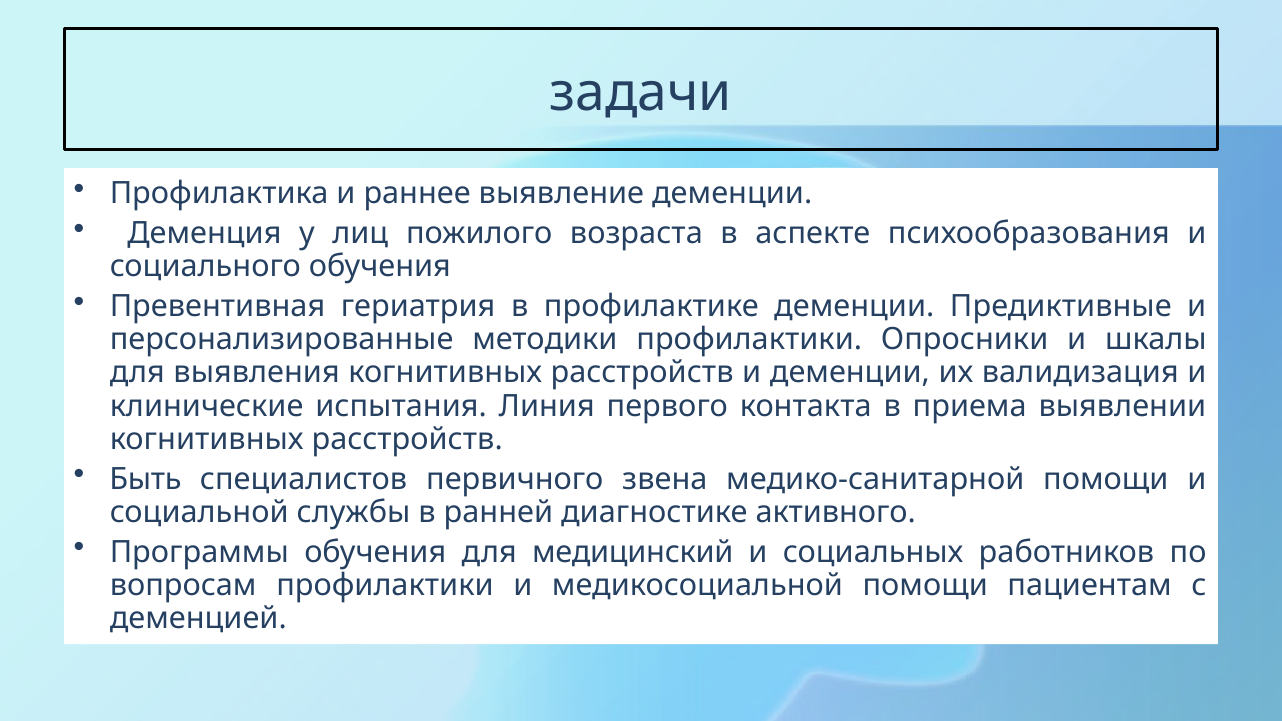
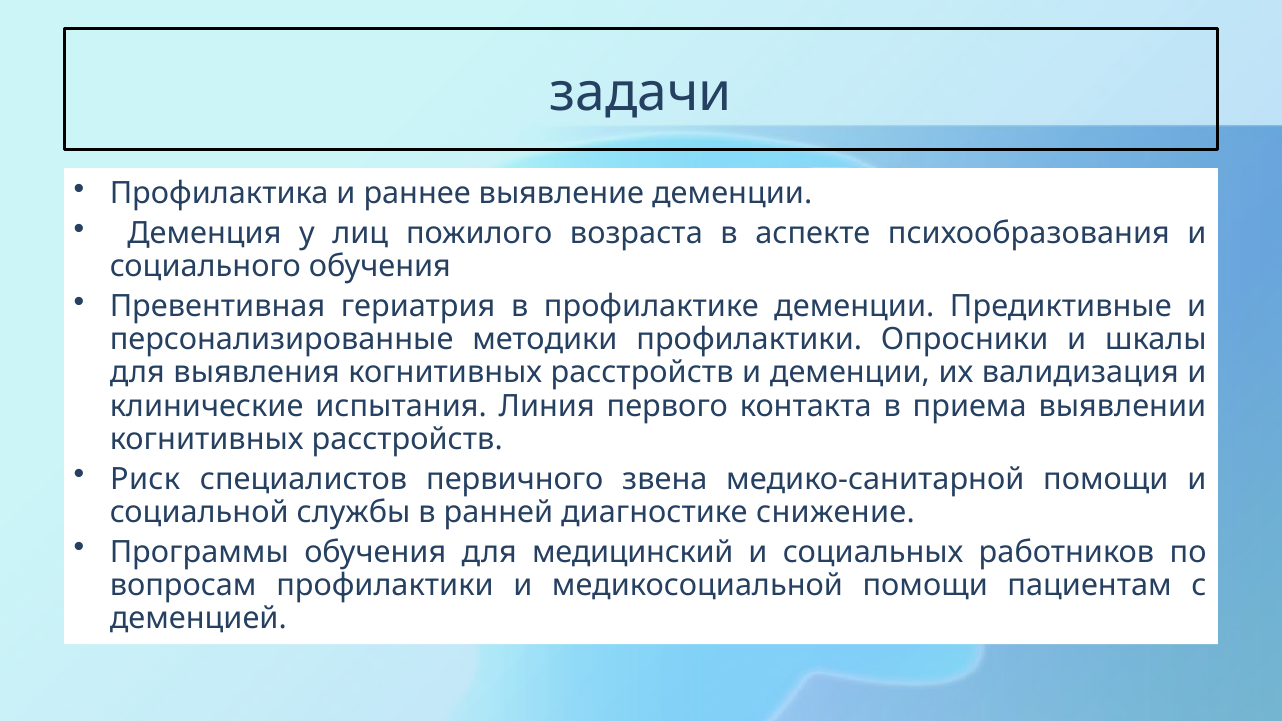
Быть: Быть -> Риск (145, 479)
активного: активного -> снижение (835, 512)
